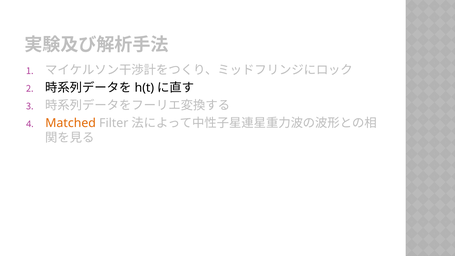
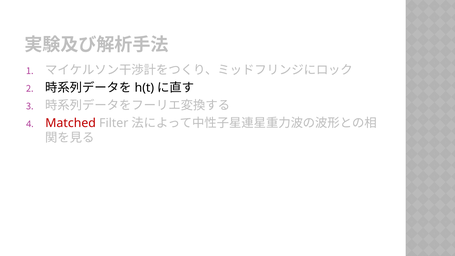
Matched colour: orange -> red (71, 123)
